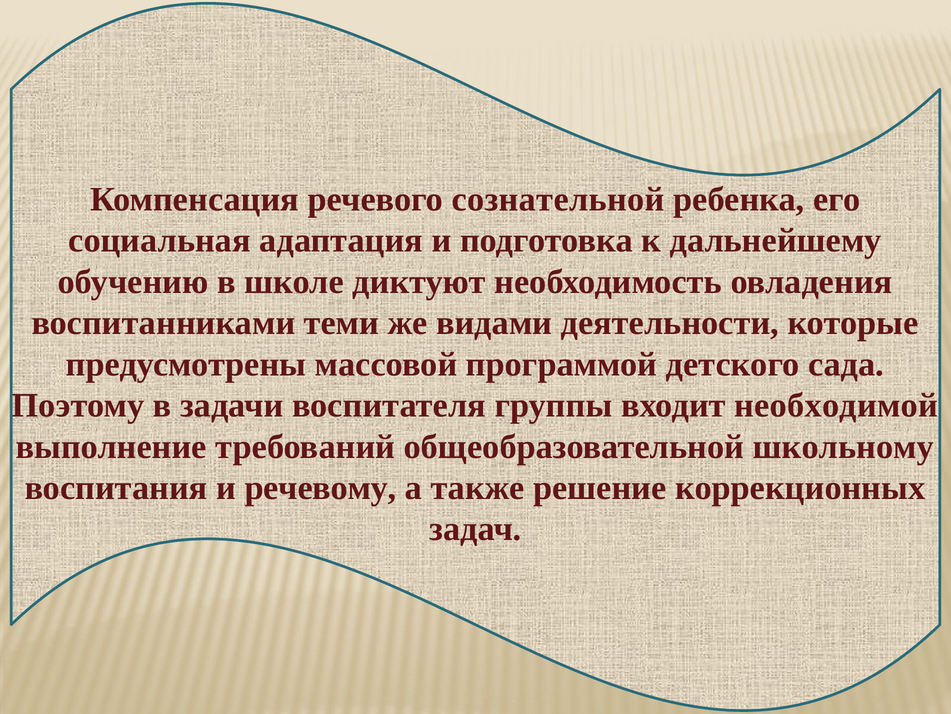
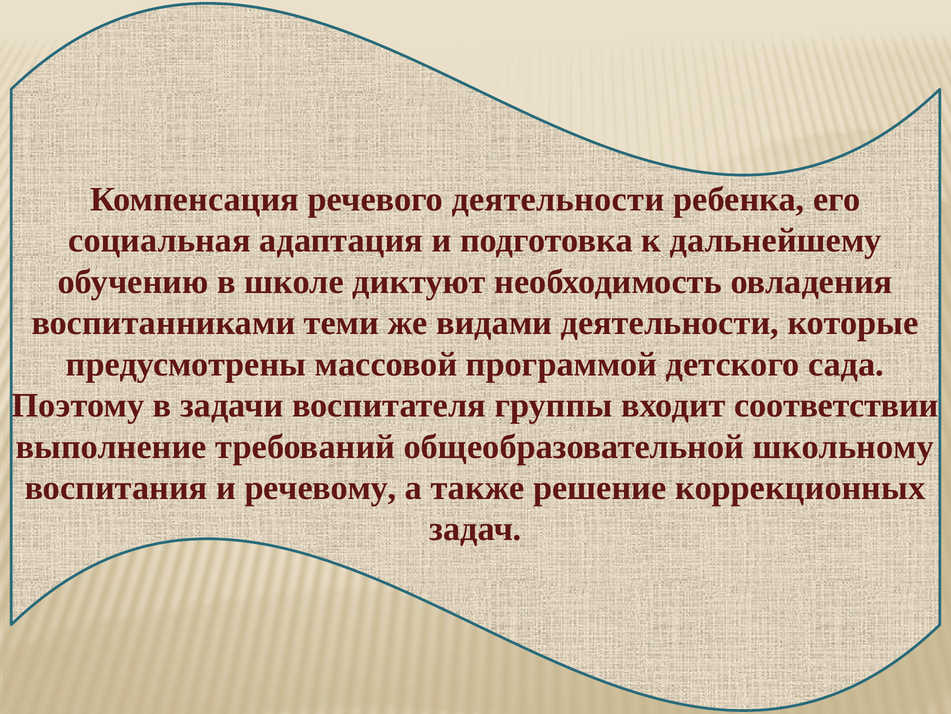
речевого сознательной: сознательной -> деятельности (558, 199)
необходимой: необходимой -> соответствии (836, 405)
